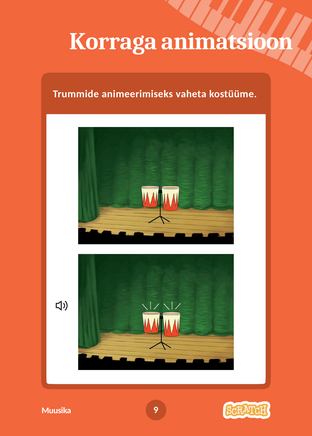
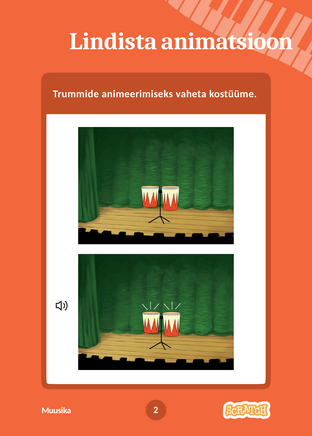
Korraga: Korraga -> Lindista (113, 41)
9: 9 -> 2 (156, 411)
